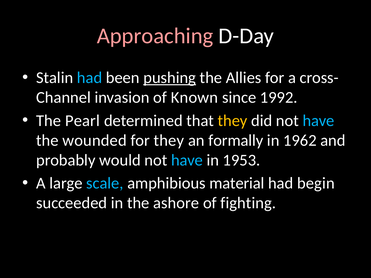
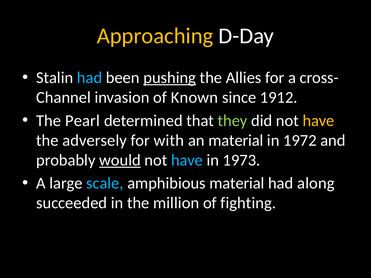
Approaching colour: pink -> yellow (155, 36)
1992: 1992 -> 1912 (279, 98)
they colour: yellow -> light green (233, 121)
have colour: light blue -> yellow (319, 121)
wounded: wounded -> adversely (95, 141)
for they: they -> with (169, 141)
an formally: formally -> material (236, 141)
1962: 1962 -> 1972 (300, 141)
would underline: none -> present (120, 160)
1953: 1953 -> 1973 (242, 160)
begin: begin -> along (316, 183)
ashore: ashore -> million (176, 203)
